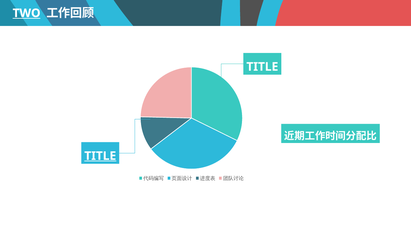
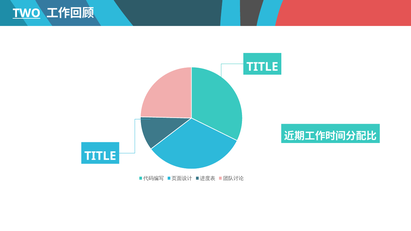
TITLE underline: present -> none (100, 156)
